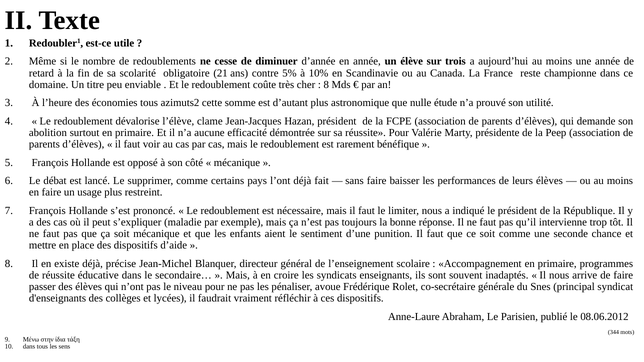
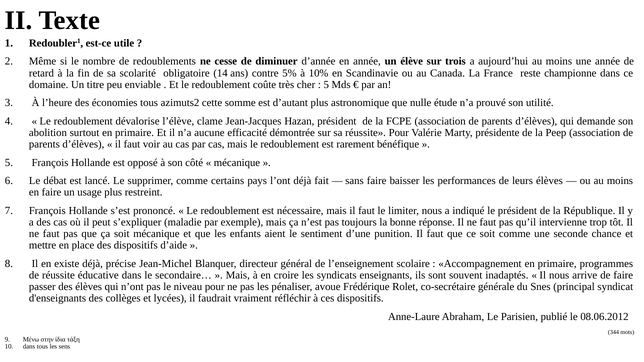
21: 21 -> 14 (221, 73)
8: 8 -> 5 (326, 85)
